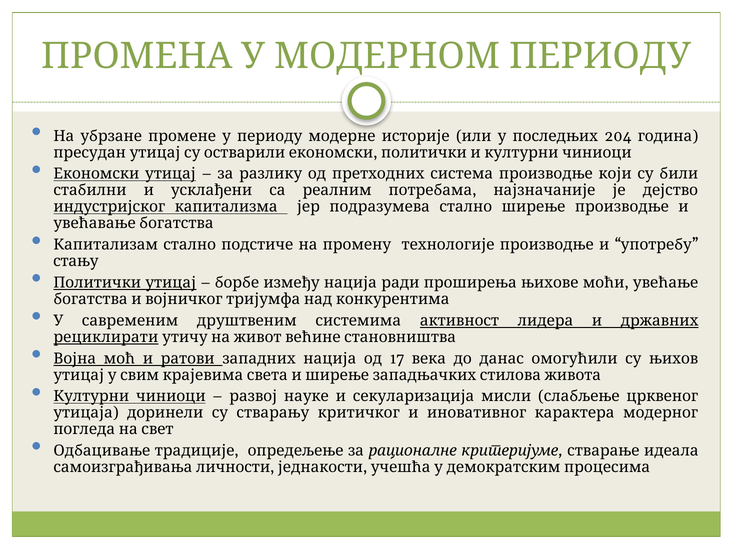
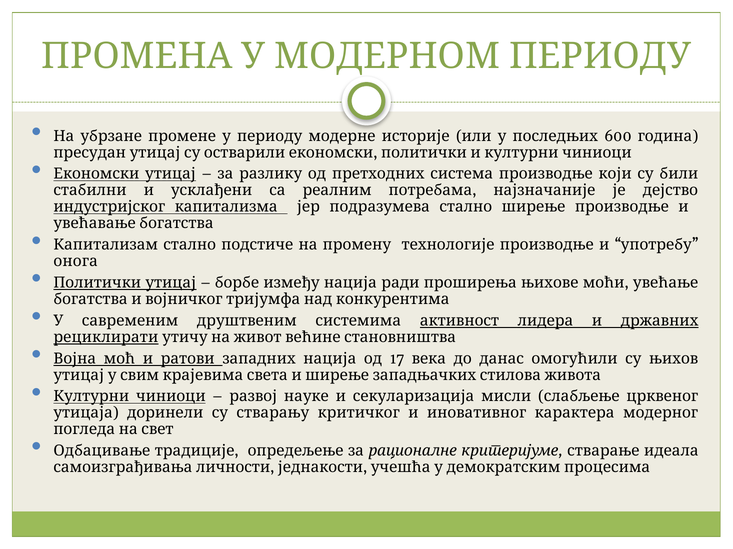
204: 204 -> 600 (618, 136)
стању: стању -> онога (76, 262)
